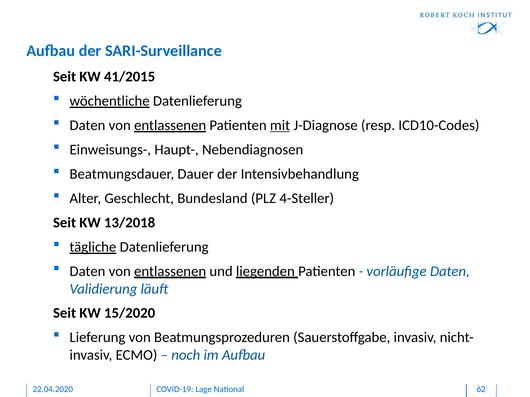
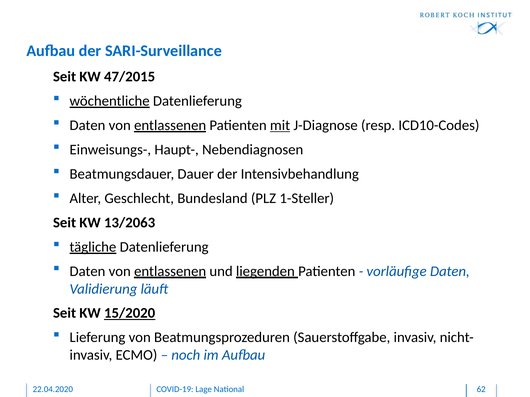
41/2015: 41/2015 -> 47/2015 (130, 77)
4-Steller: 4-Steller -> 1-Steller (307, 199)
13/2018: 13/2018 -> 13/2063 (130, 223)
15/2020 underline: none -> present (130, 314)
